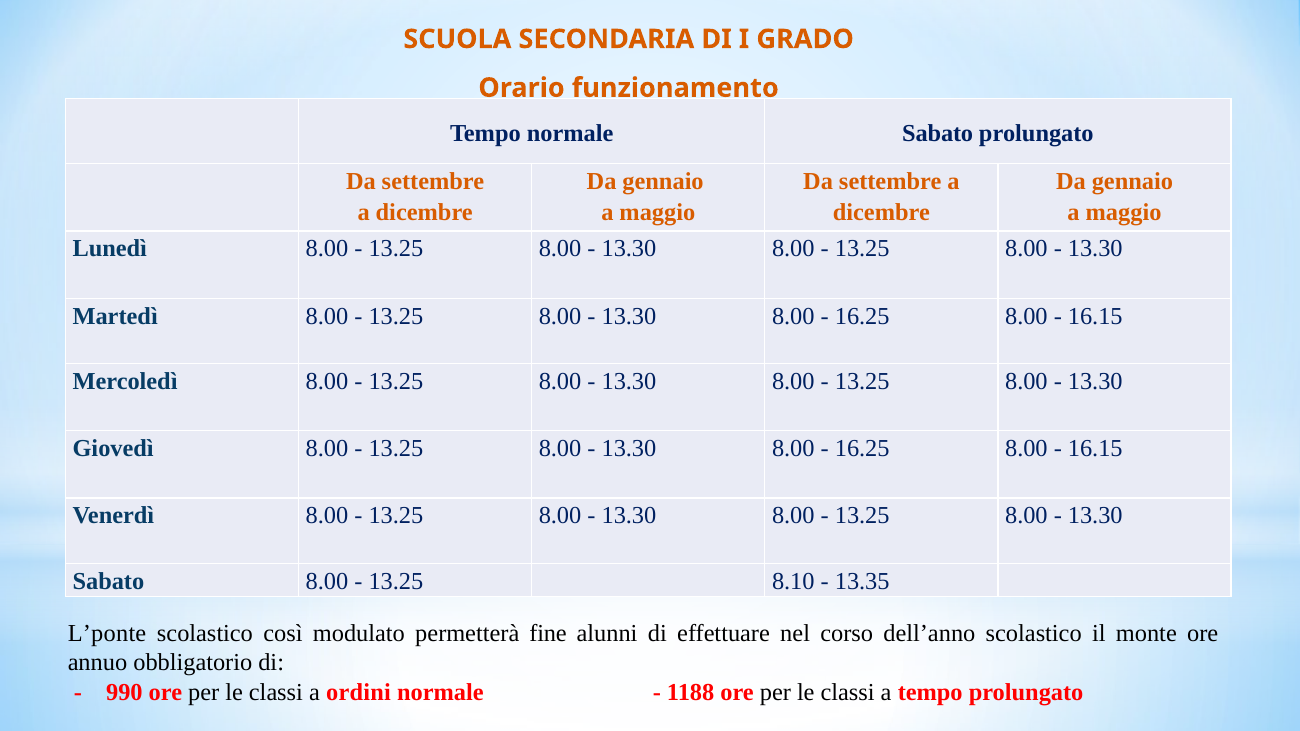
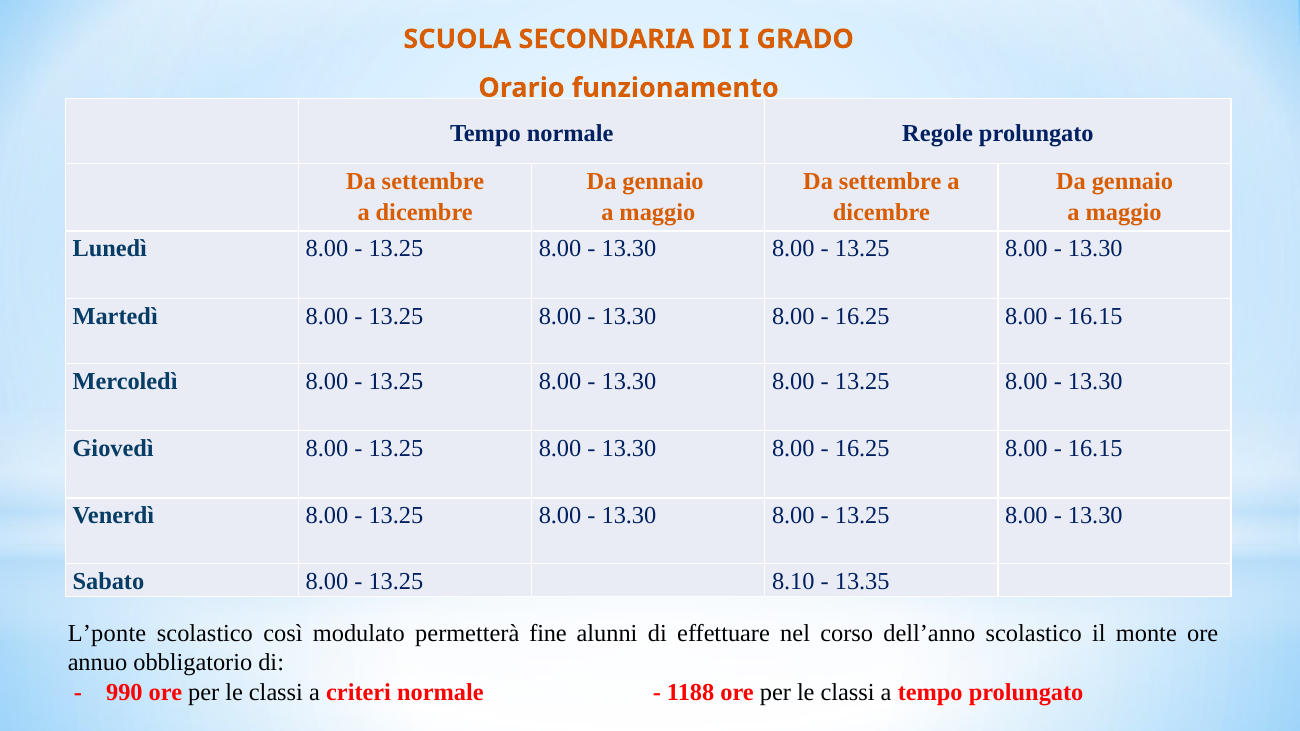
normale Sabato: Sabato -> Regole (938, 133)
ordini: ordini -> criteri (359, 692)
